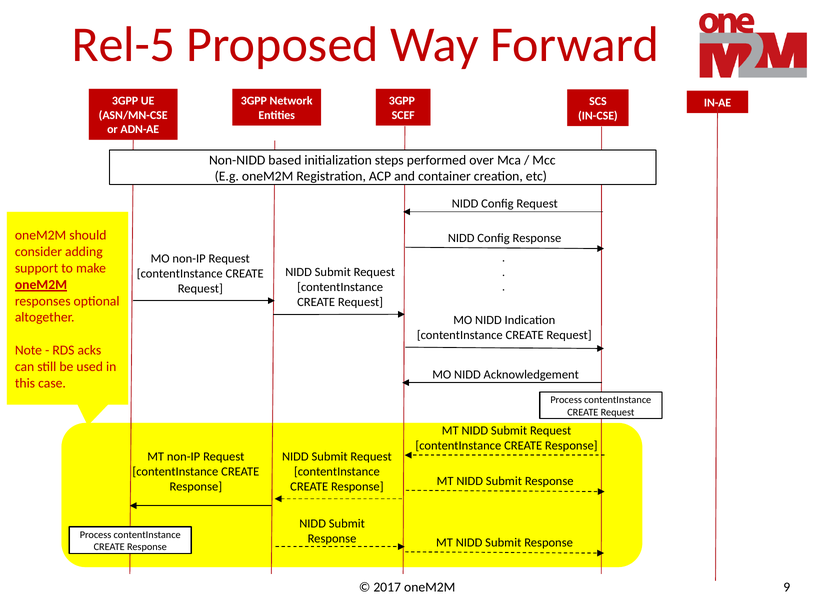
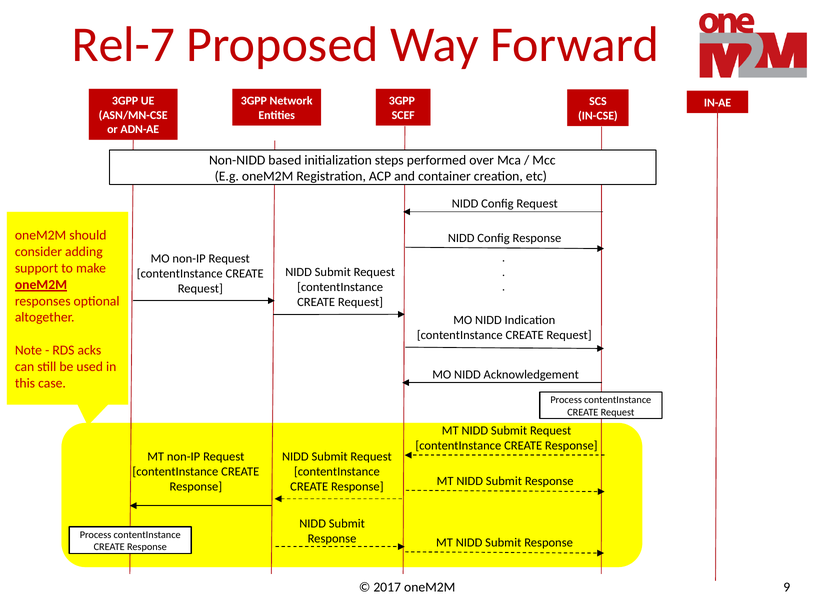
Rel-5: Rel-5 -> Rel-7 (123, 44)
